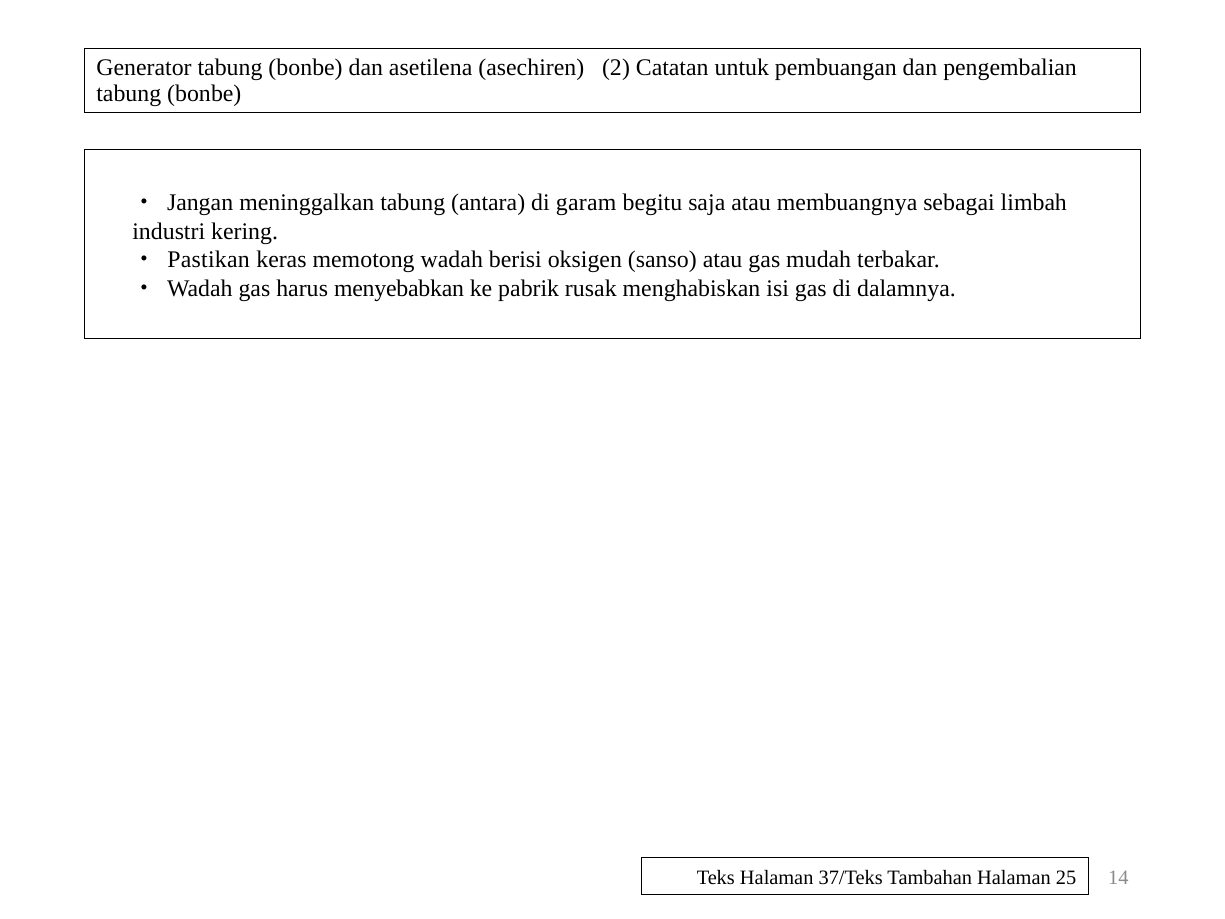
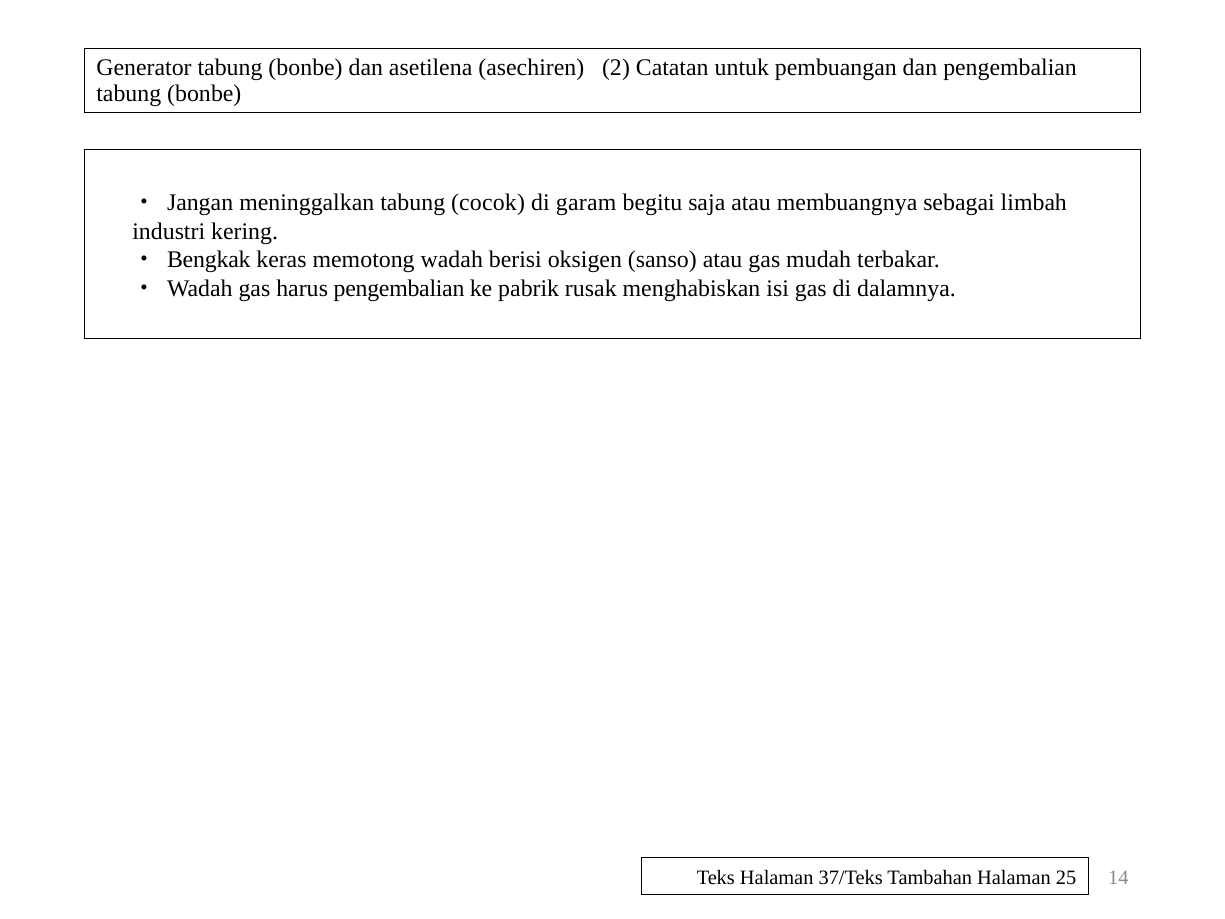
antara: antara -> cocok (488, 203)
Pastikan: Pastikan -> Bengkak (209, 260)
harus menyebabkan: menyebabkan -> pengembalian (399, 288)
